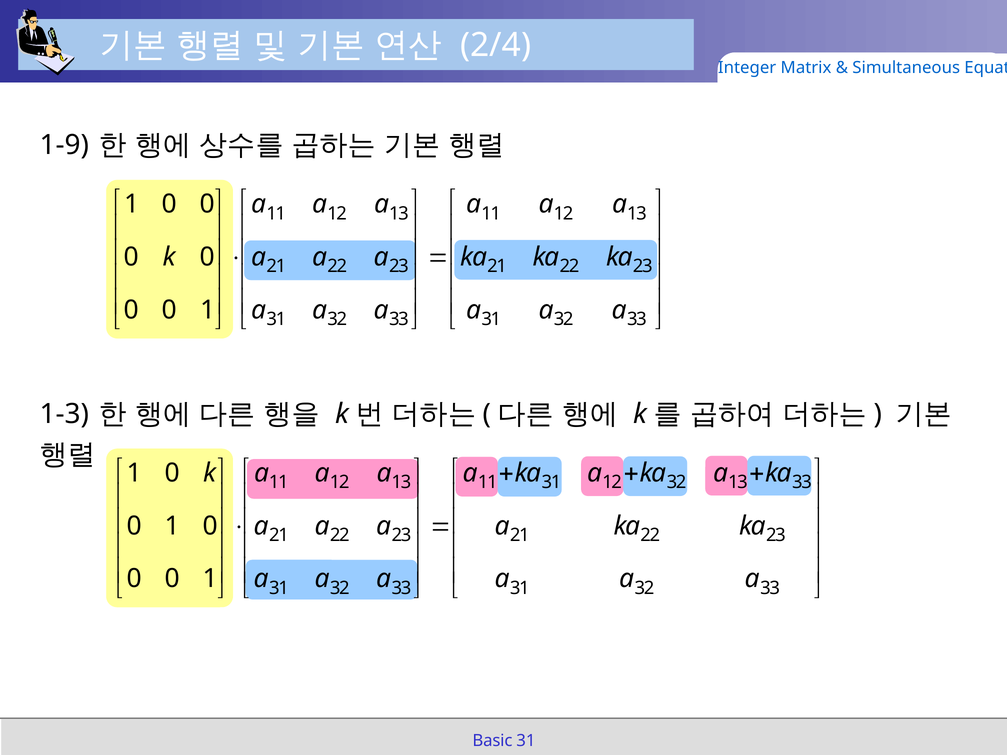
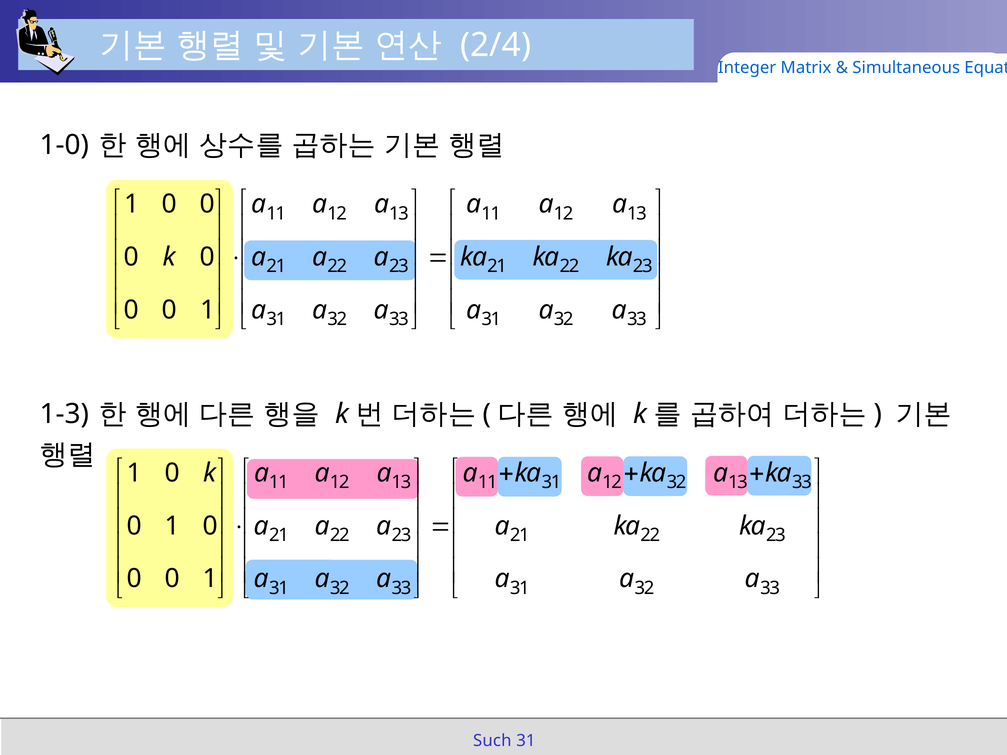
1-9: 1-9 -> 1-0 (64, 145)
Basic: Basic -> Such (492, 741)
